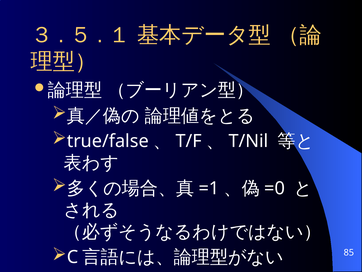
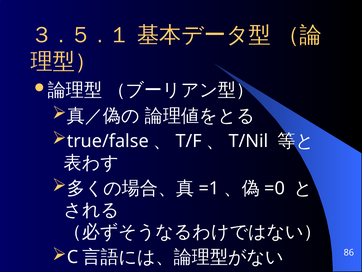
85: 85 -> 86 (349, 252)
